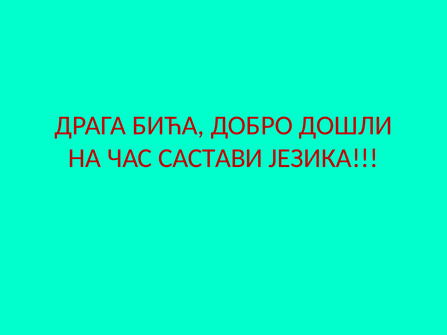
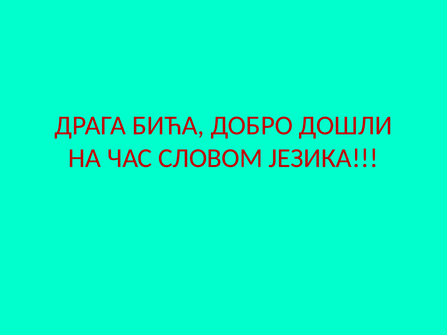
САСТАВИ: САСТАВИ -> СЛОВОМ (210, 158)
